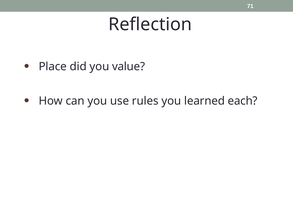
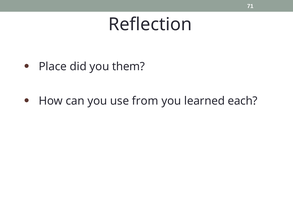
value: value -> them (129, 67)
rules: rules -> from (145, 101)
